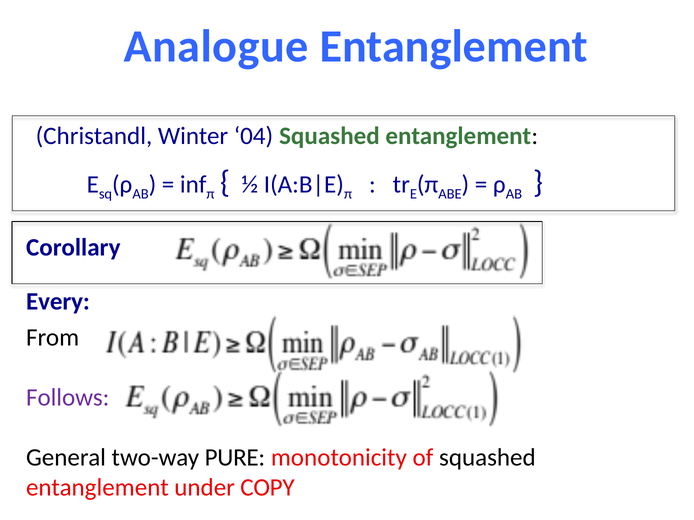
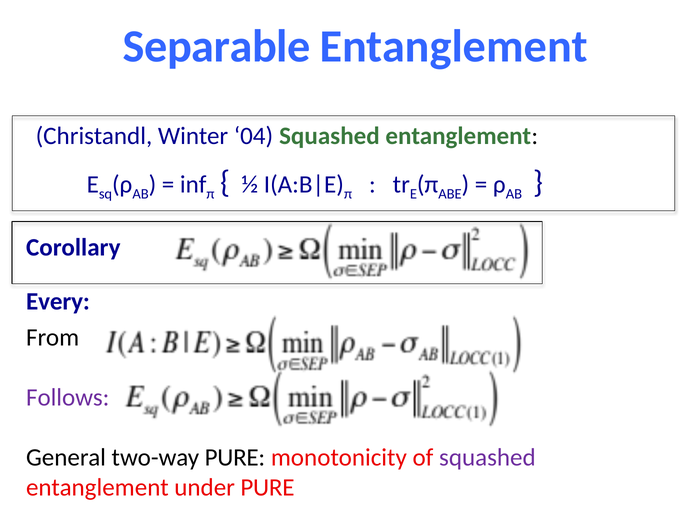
Analogue: Analogue -> Separable (217, 46)
squashed colour: black -> purple (487, 458)
under COPY: COPY -> PURE (267, 488)
